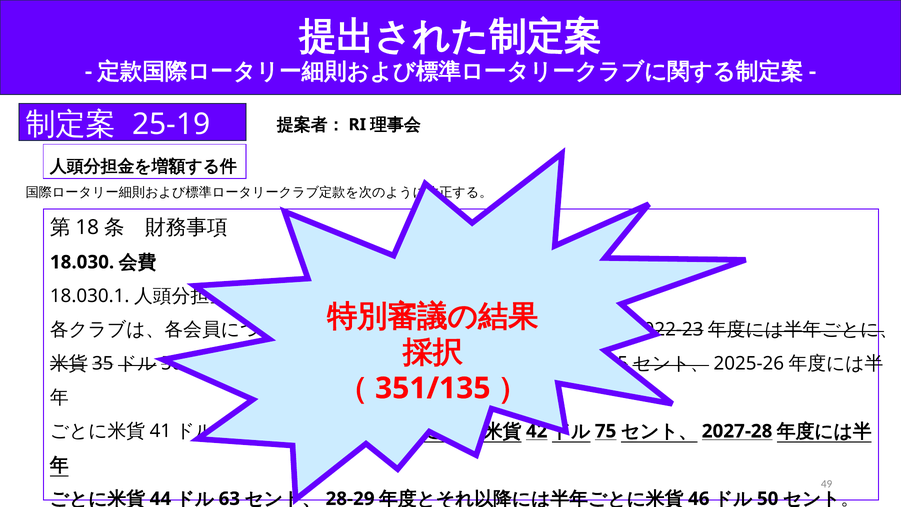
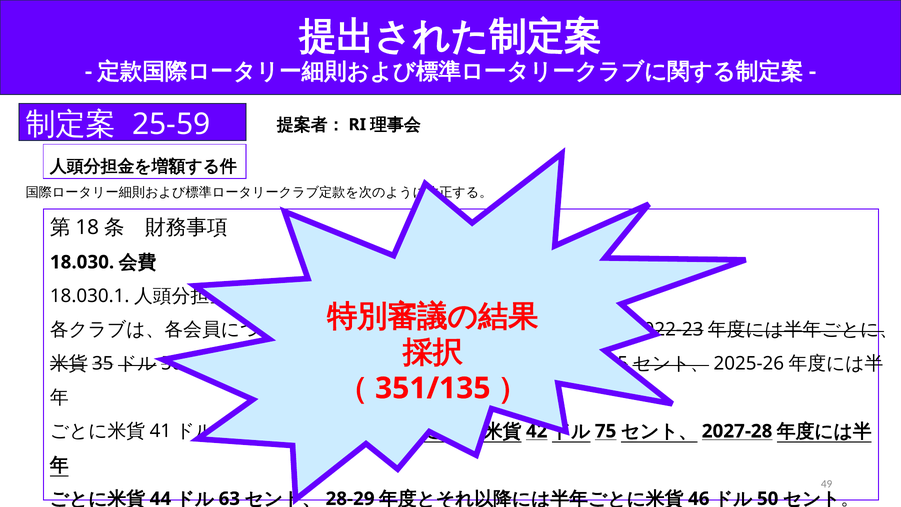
25-19: 25-19 -> 25-59 (171, 124)
